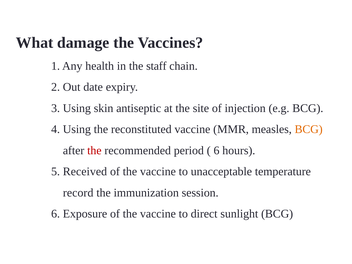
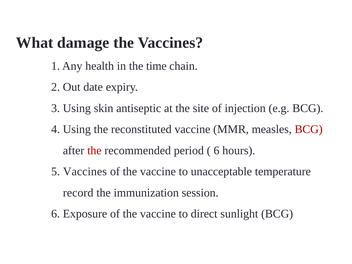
staff: staff -> time (156, 66)
BCG colour: orange -> red (309, 129)
5 Received: Received -> Vaccines (85, 172)
